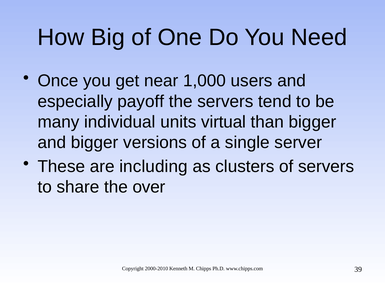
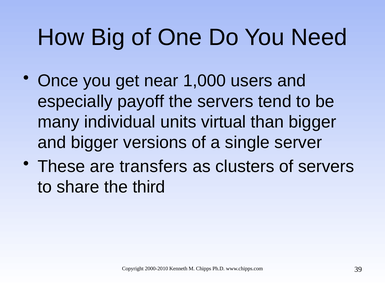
including: including -> transfers (153, 166)
over: over -> third (149, 187)
